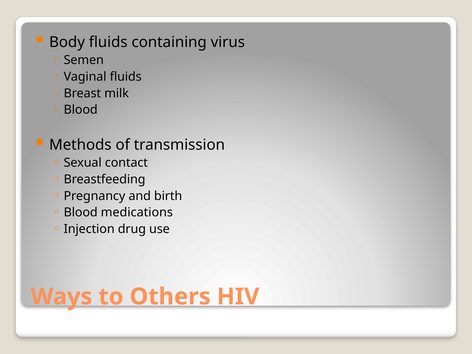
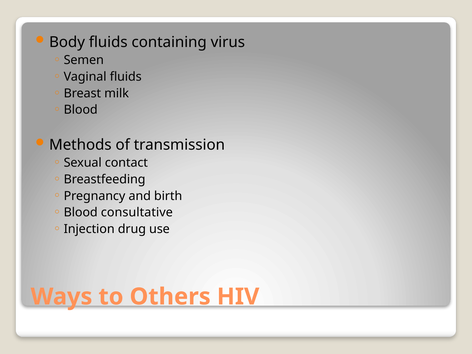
medications: medications -> consultative (137, 212)
